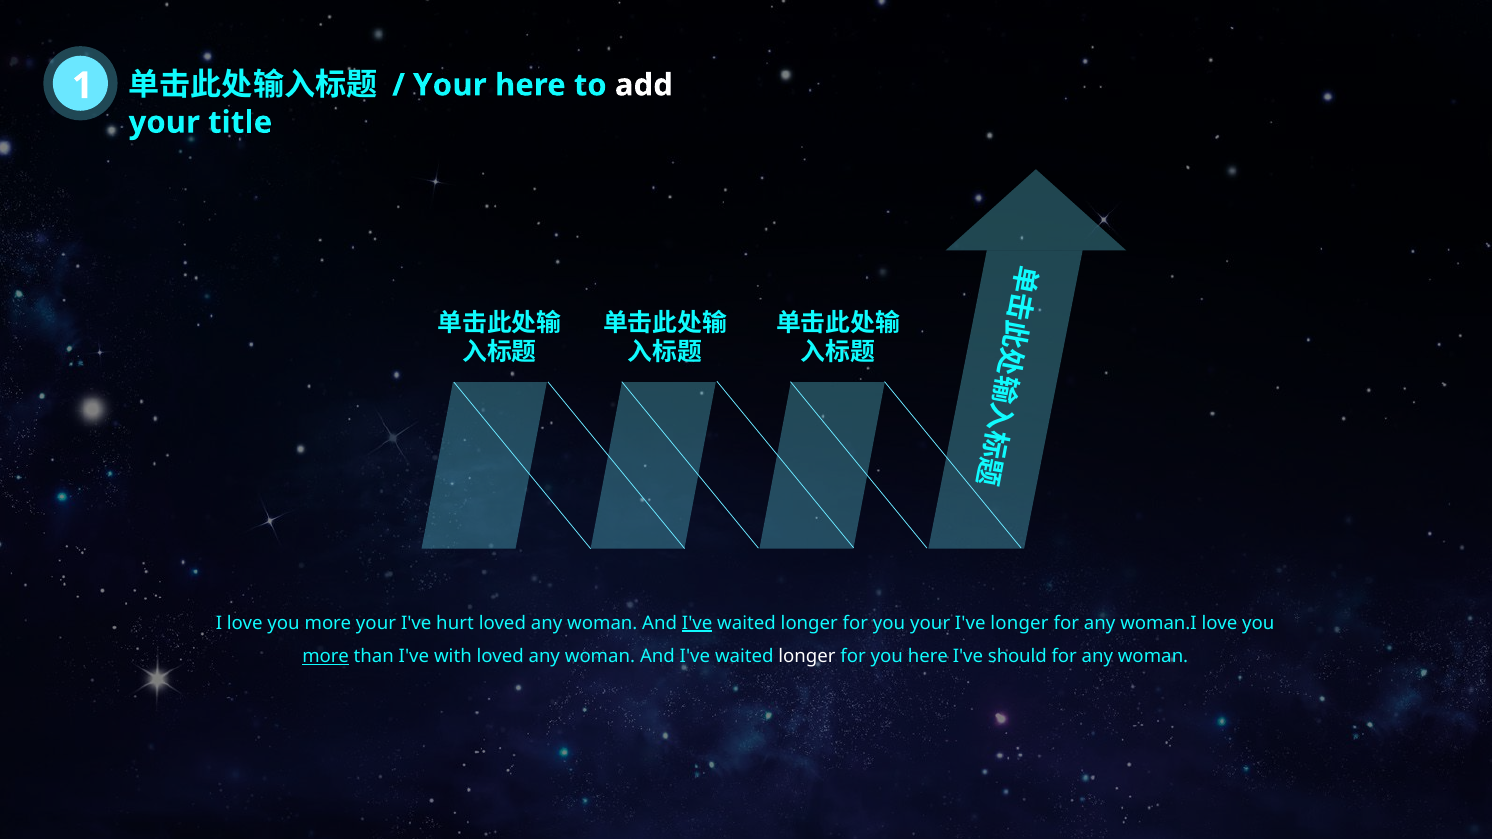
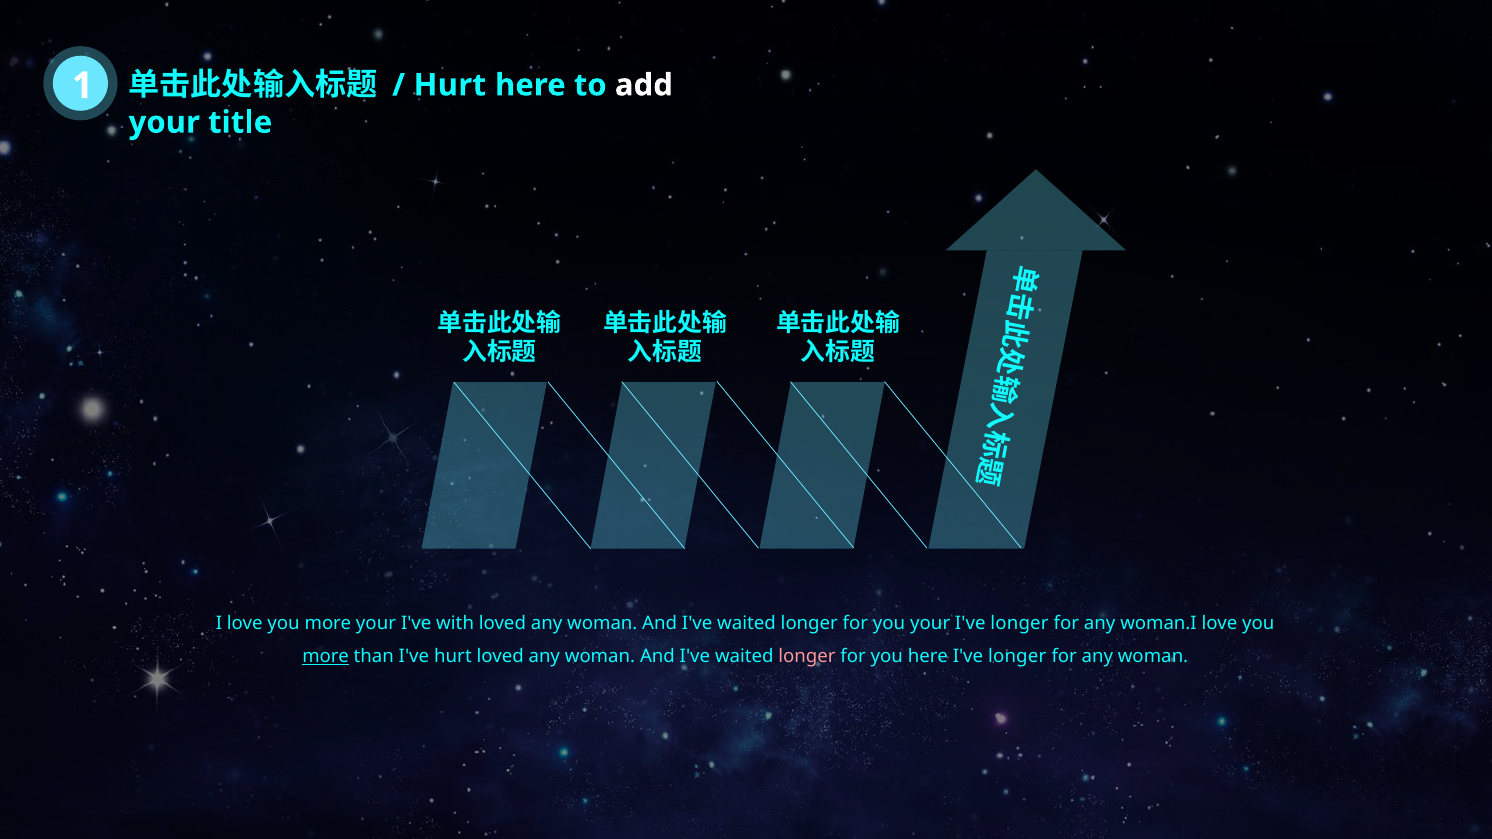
Your: Your -> Hurt (450, 85)
hurt: hurt -> with (455, 623)
I've underline: present -> none (697, 623)
I've with: with -> hurt (453, 657)
longer colour: white -> pink (807, 657)
should: should -> longer (1017, 657)
